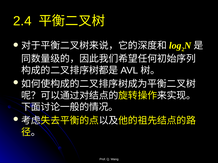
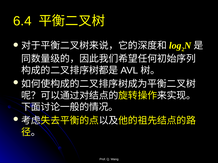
2.4: 2.4 -> 6.4 (22, 21)
